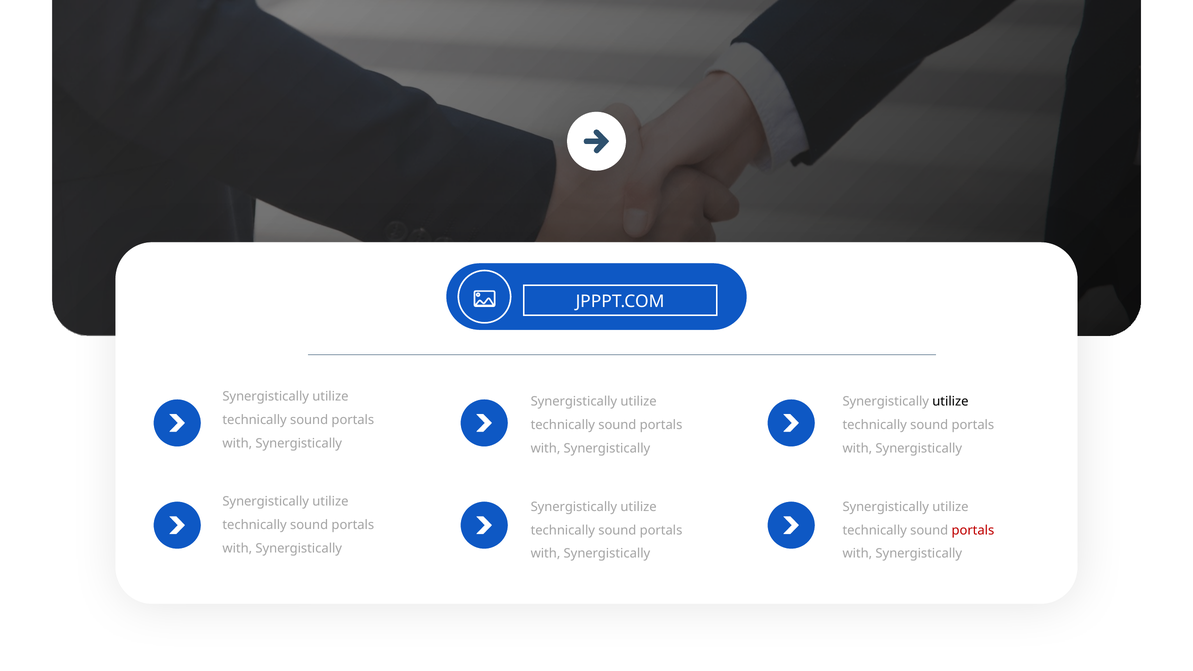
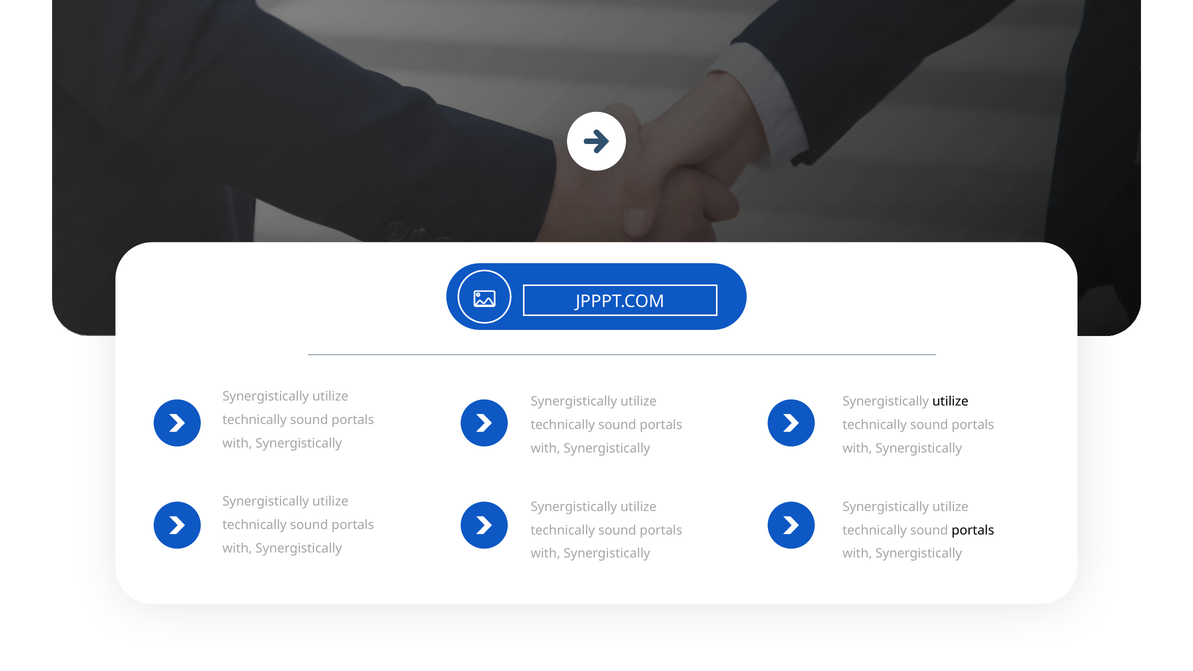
portals colour: red -> black (973, 530)
